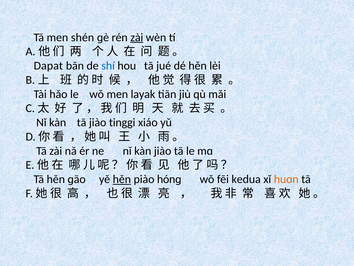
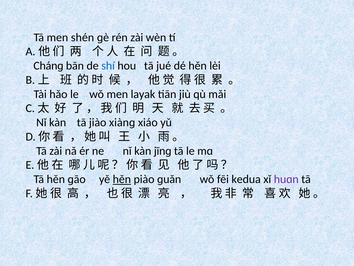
zài underline: present -> none (137, 37)
Dapat: Dapat -> Chánɡ (48, 66)
tinggi: tinggi -> xiànɡ (122, 122)
kàn jiào: jiào -> jīnɡ (163, 151)
hónɡ: hónɡ -> ɡuǎn (169, 179)
huɑn colour: orange -> purple (286, 179)
